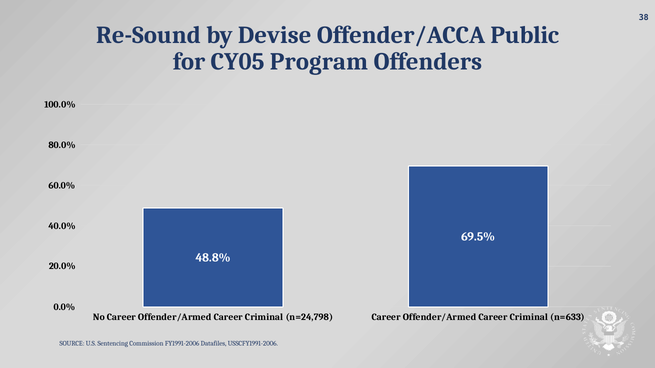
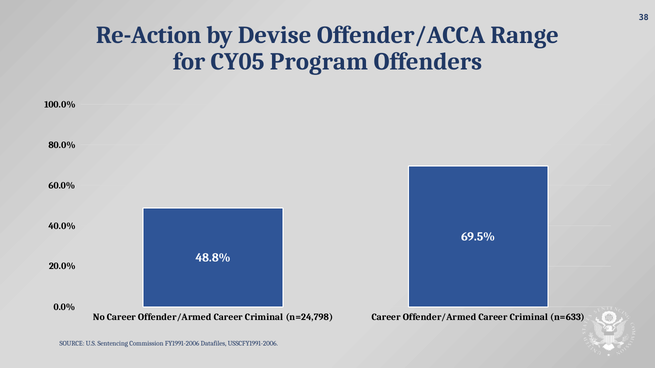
Re-Sound: Re-Sound -> Re-Action (149, 35)
Public: Public -> Range (525, 35)
